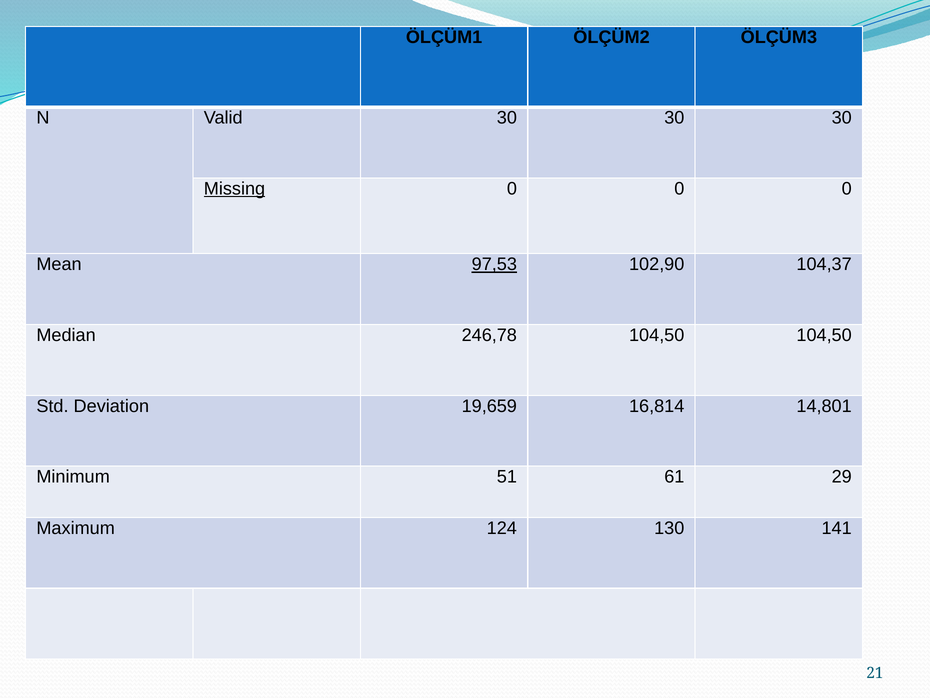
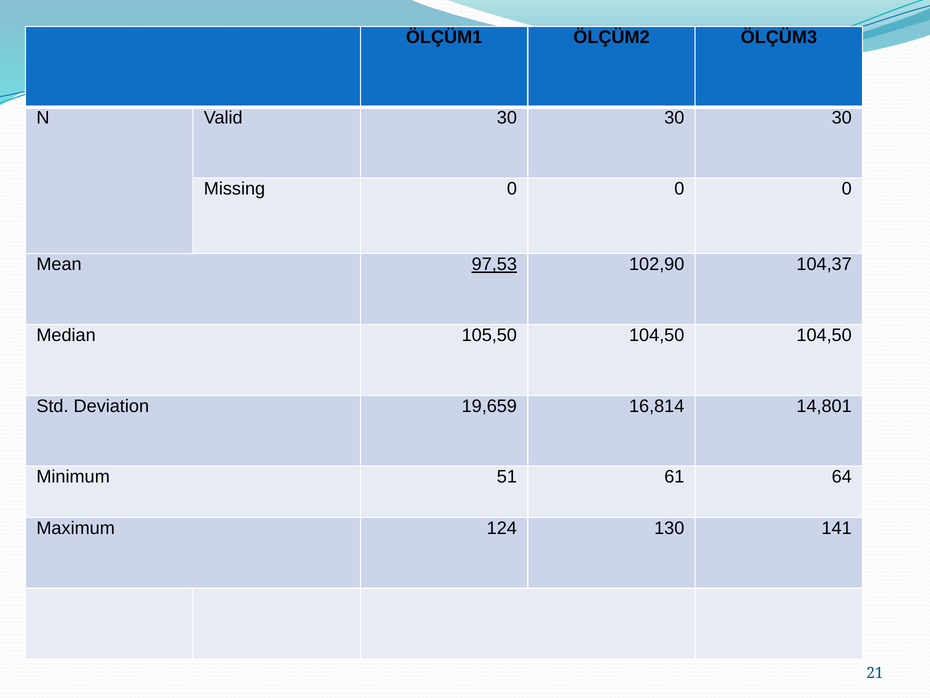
Missing underline: present -> none (234, 189)
246,78: 246,78 -> 105,50 (489, 335)
29: 29 -> 64 (842, 477)
